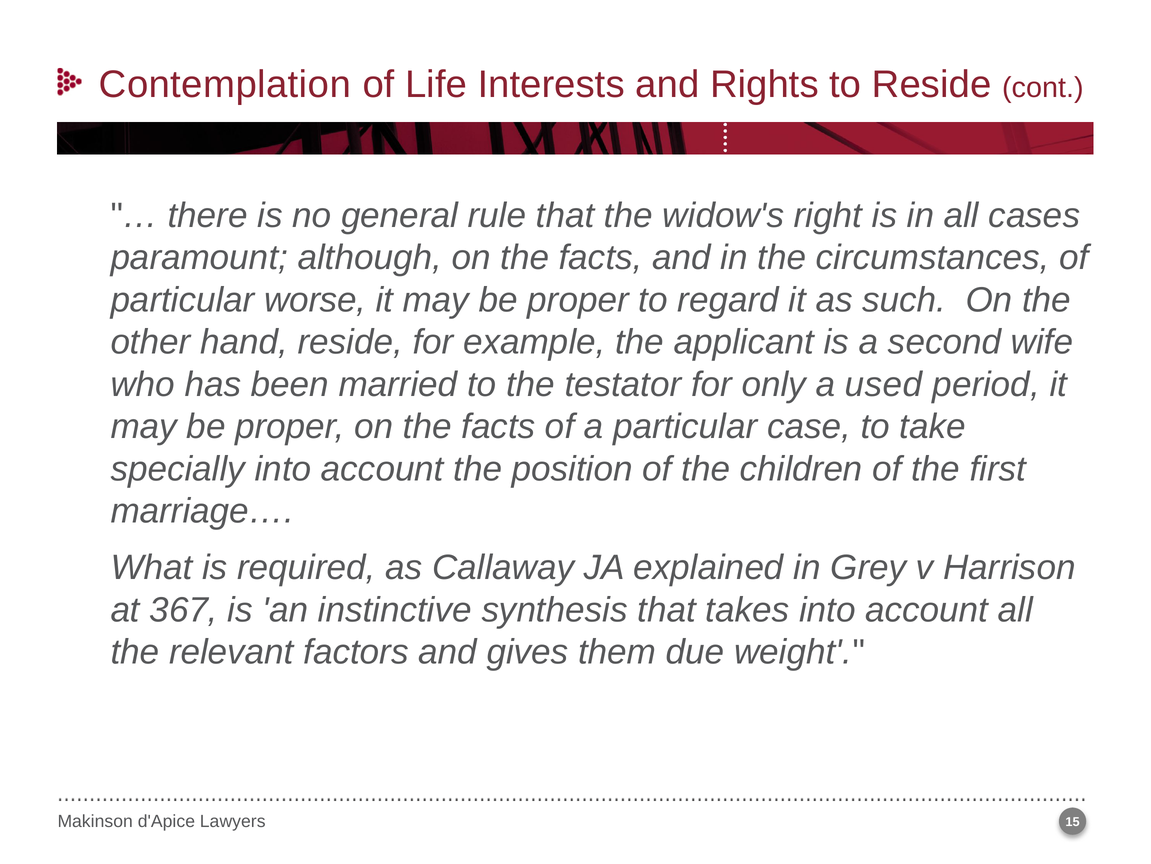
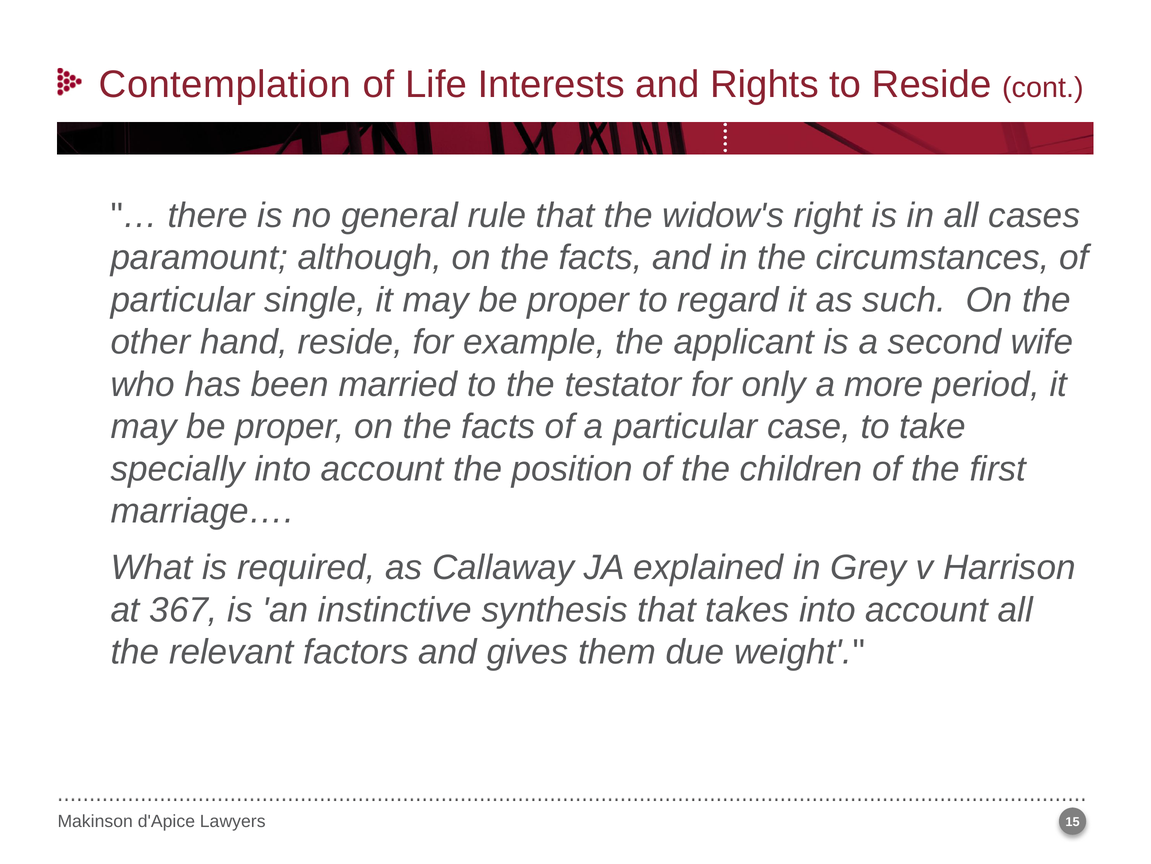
worse: worse -> single (315, 300)
used: used -> more (884, 384)
